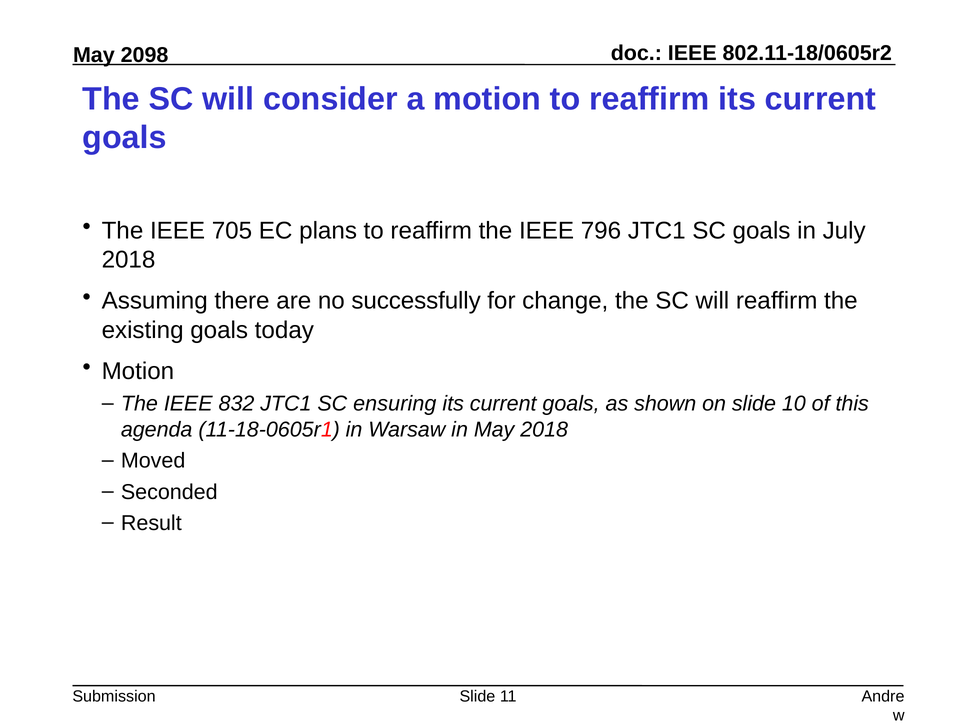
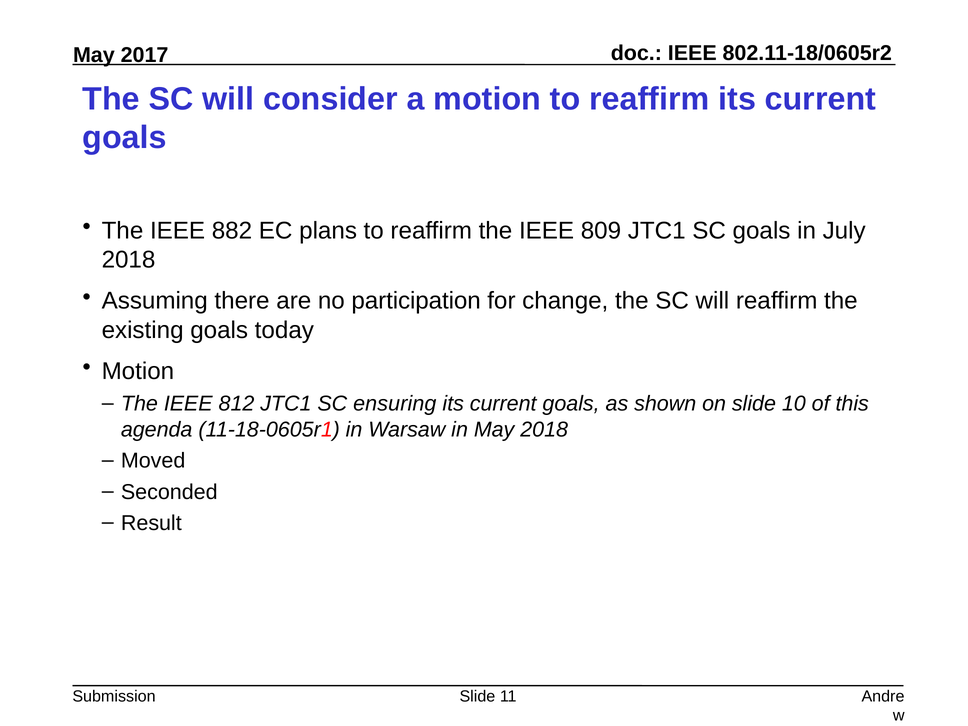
2098: 2098 -> 2017 (145, 55)
705: 705 -> 882 (232, 231)
796: 796 -> 809 (601, 231)
successfully: successfully -> participation (416, 301)
832: 832 -> 812 (237, 404)
